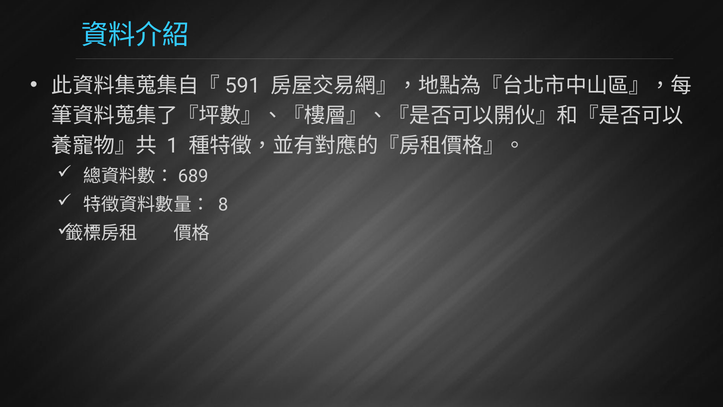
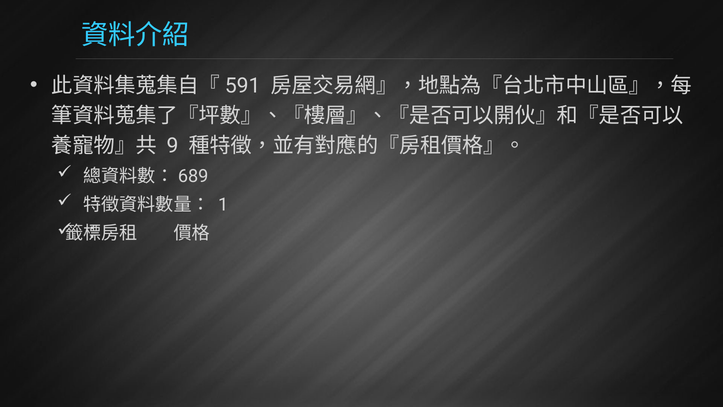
1: 1 -> 9 (172, 146)
8: 8 -> 1 (223, 205)
